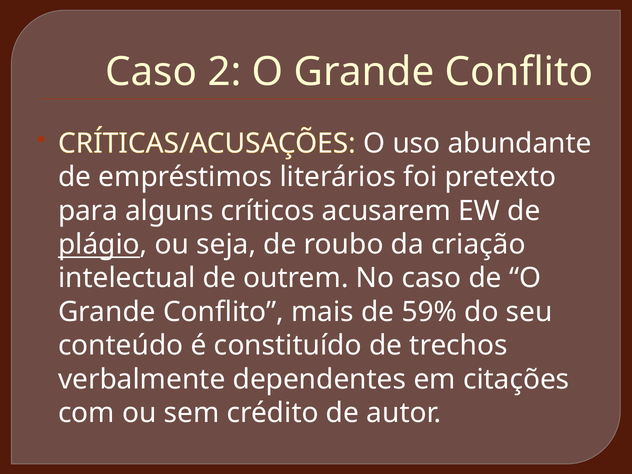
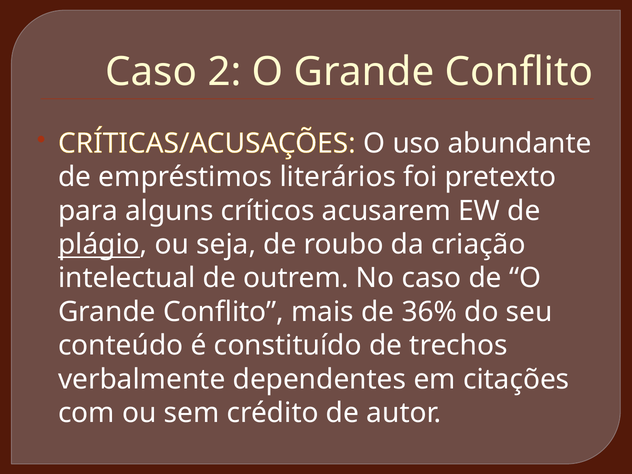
59%: 59% -> 36% (429, 312)
